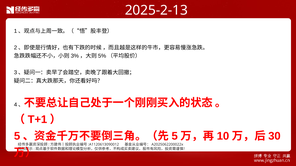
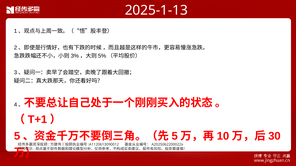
2025-2-13: 2025-2-13 -> 2025-1-13 (156, 10)
